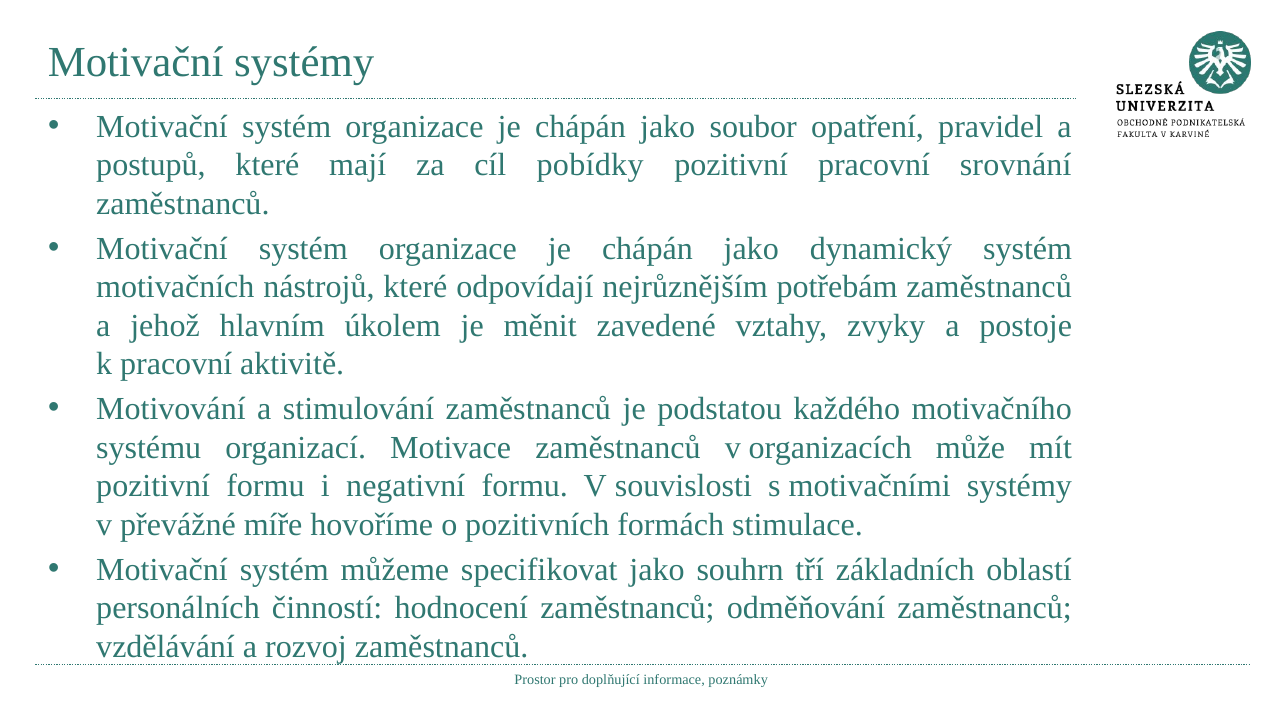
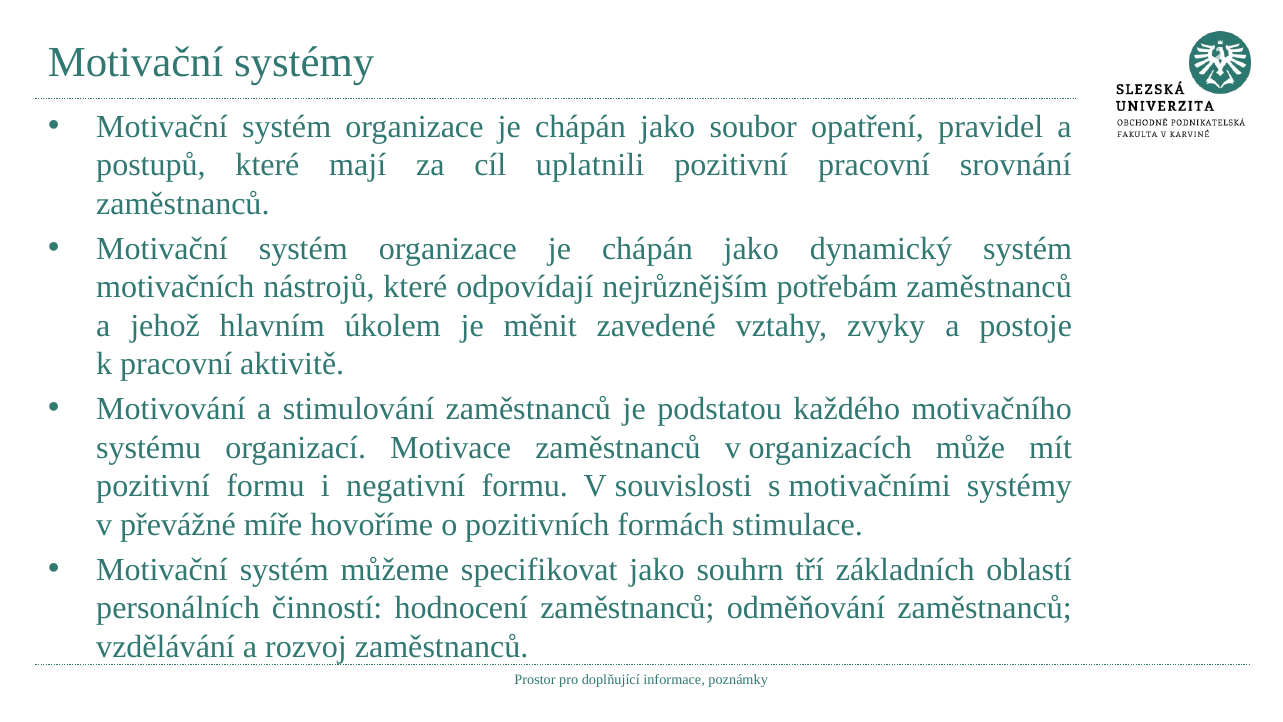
pobídky: pobídky -> uplatnili (590, 165)
